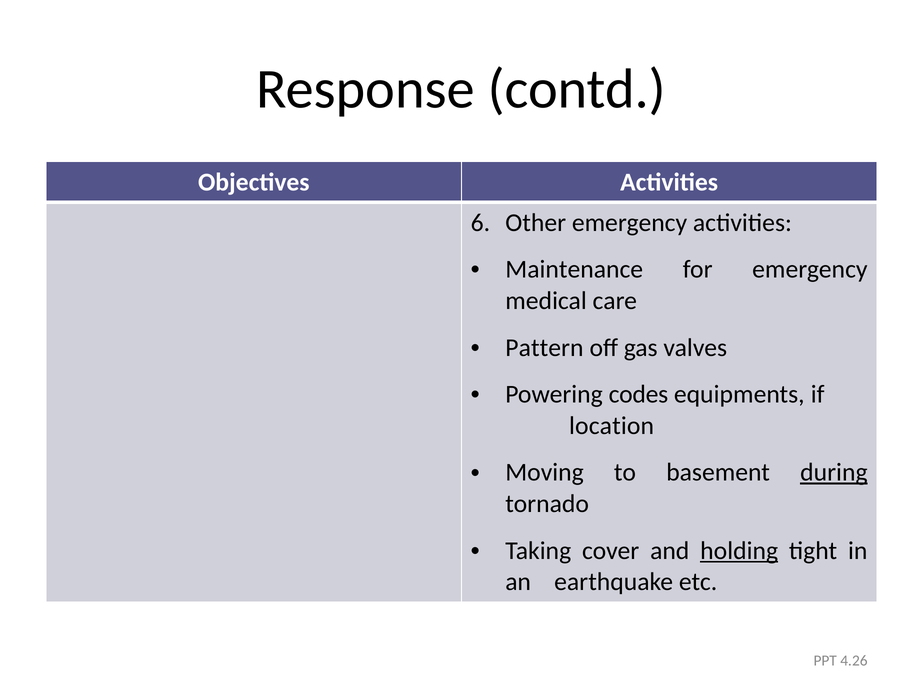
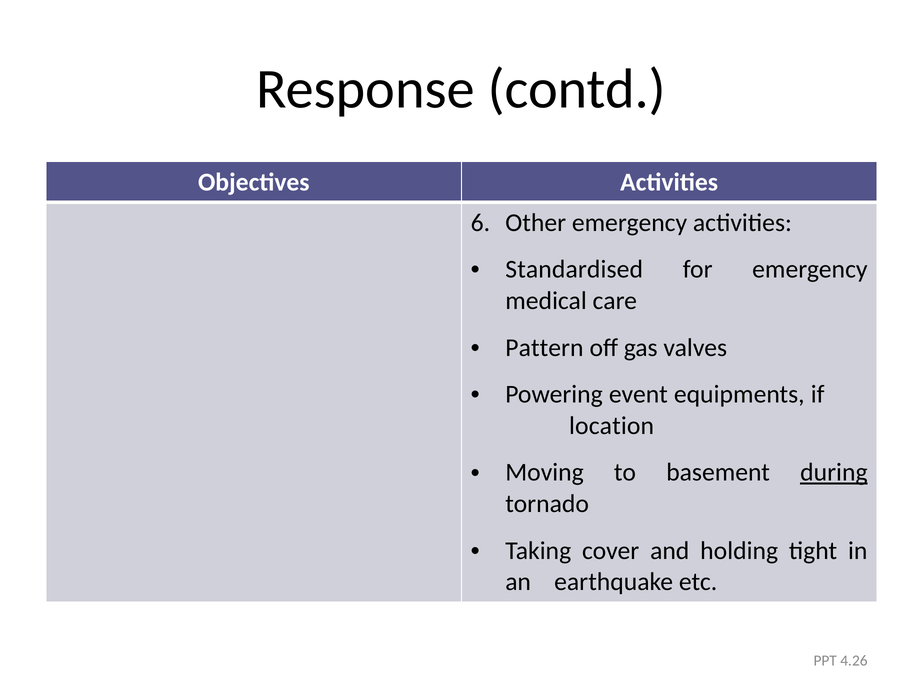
Maintenance: Maintenance -> Standardised (574, 270)
codes: codes -> event (638, 394)
holding underline: present -> none (739, 551)
